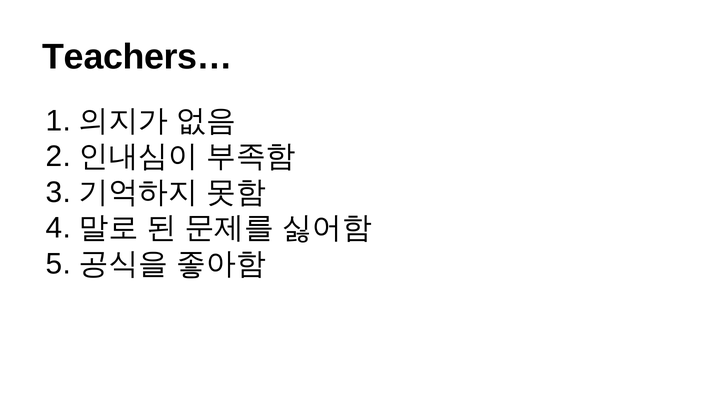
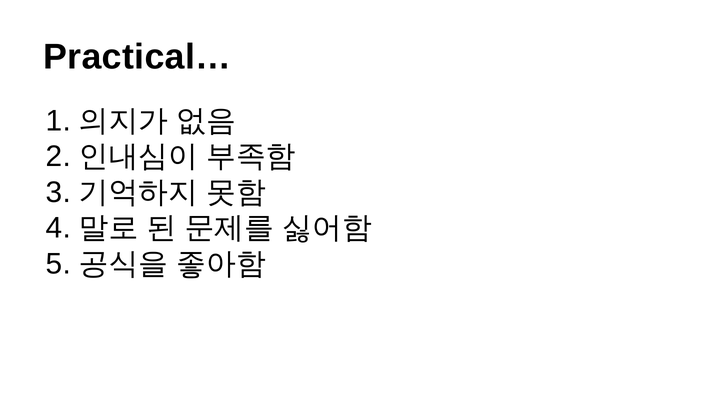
Teachers…: Teachers… -> Practical… (137, 57)
